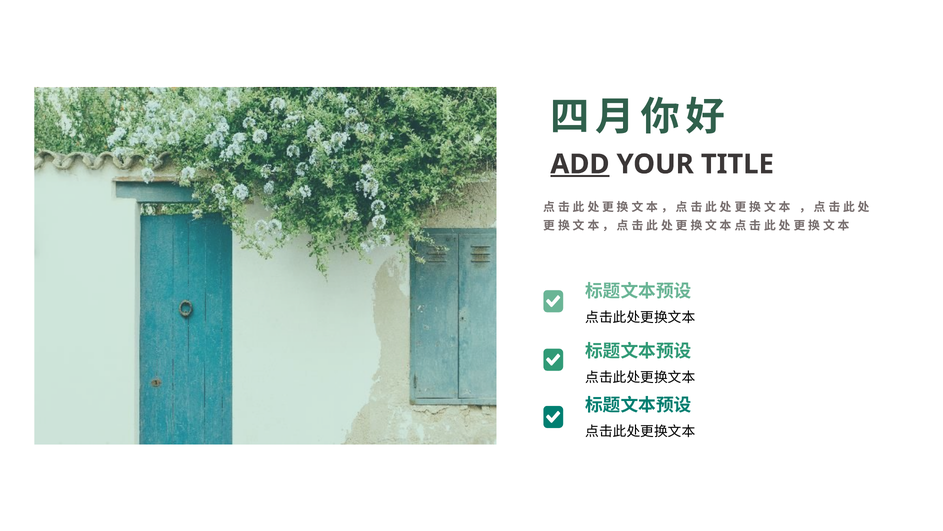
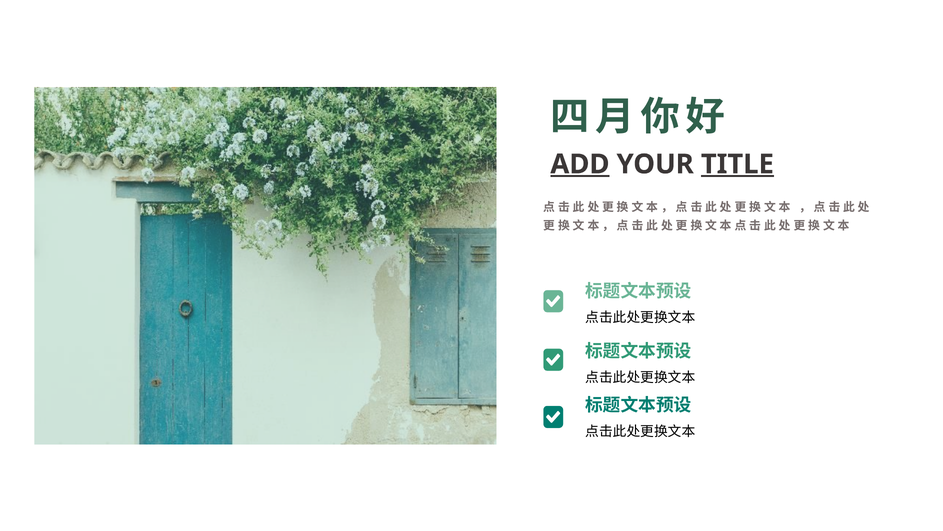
TITLE underline: none -> present (737, 164)
